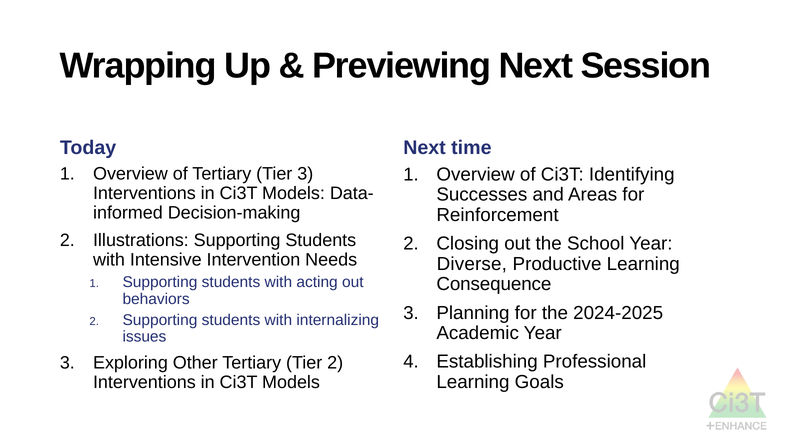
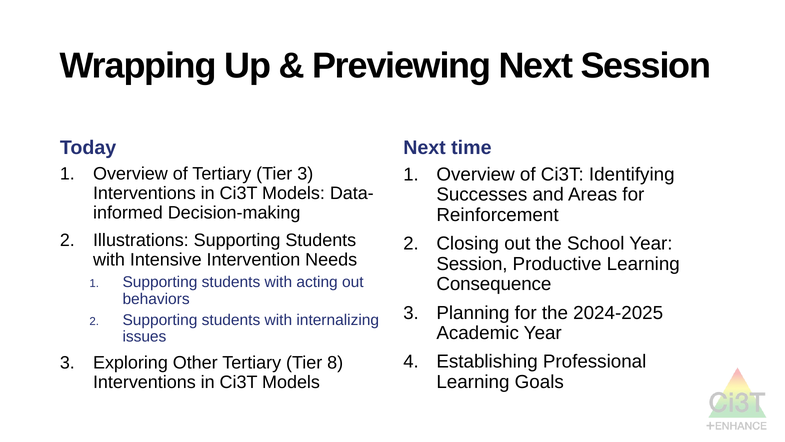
Diverse: Diverse -> Session (472, 264)
Tier 2: 2 -> 8 (335, 363)
